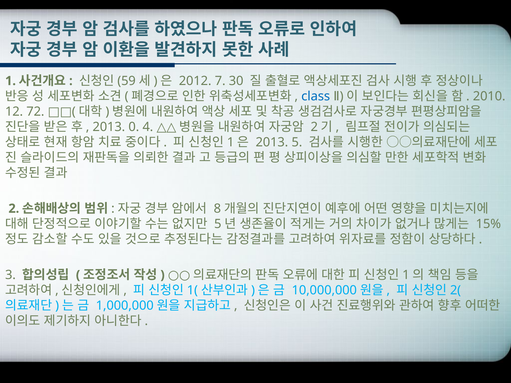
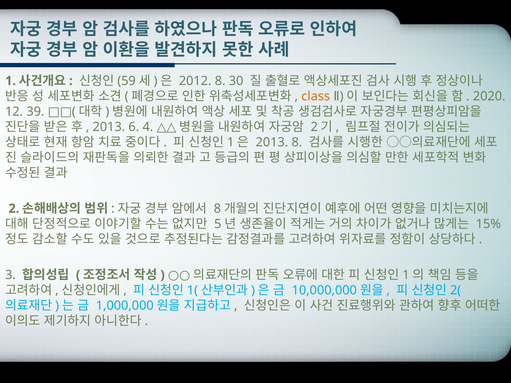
2012 7: 7 -> 8 (220, 81)
2010: 2010 -> 2020 (489, 96)
class colour: blue -> orange (316, 96)
72: 72 -> 39 (35, 112)
0: 0 -> 6 (134, 127)
2013 5: 5 -> 8 (297, 142)
